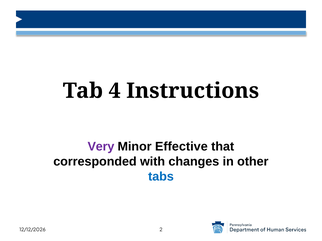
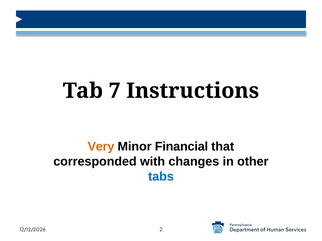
4: 4 -> 7 (115, 91)
Very colour: purple -> orange (101, 147)
Effective: Effective -> Financial (181, 147)
